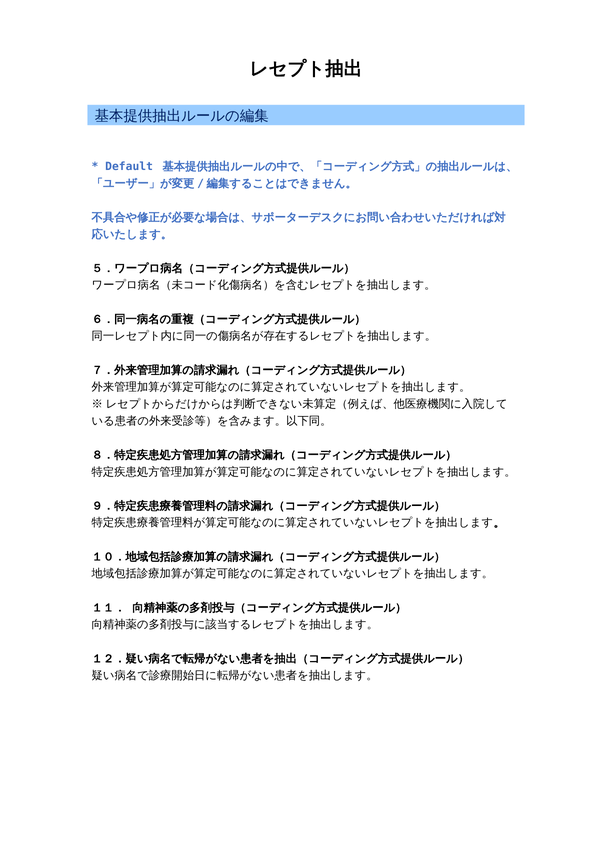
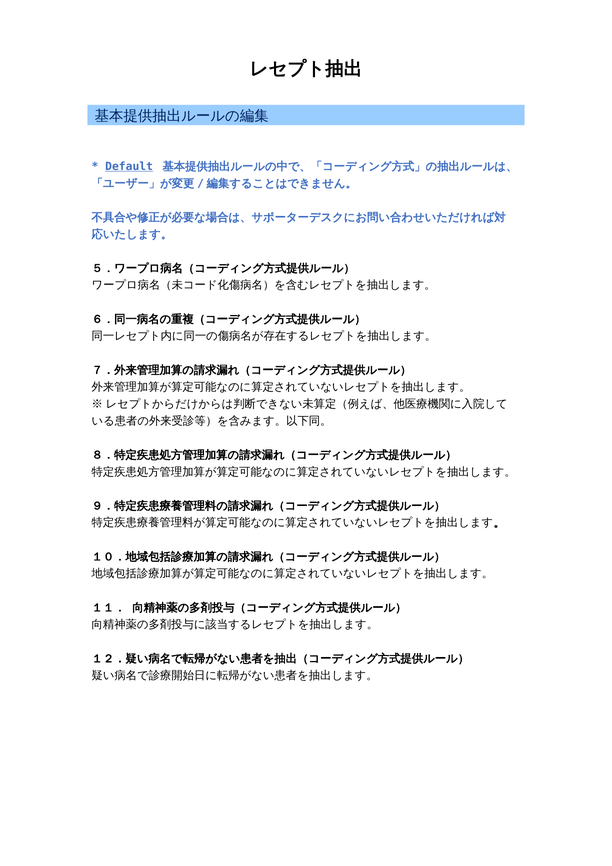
Default underline: none -> present (129, 166)
